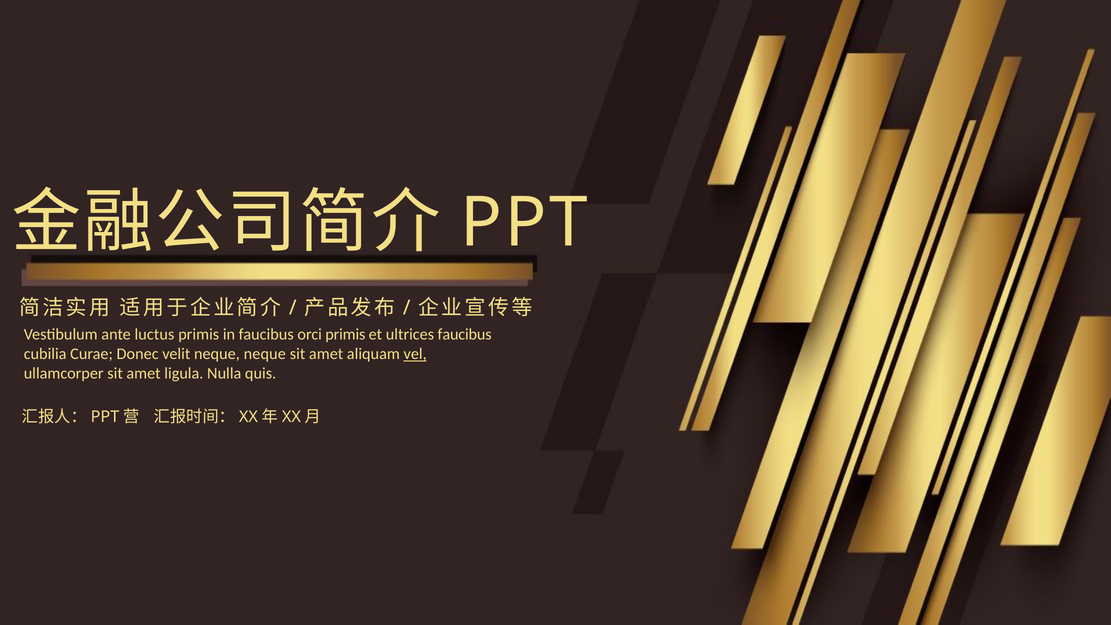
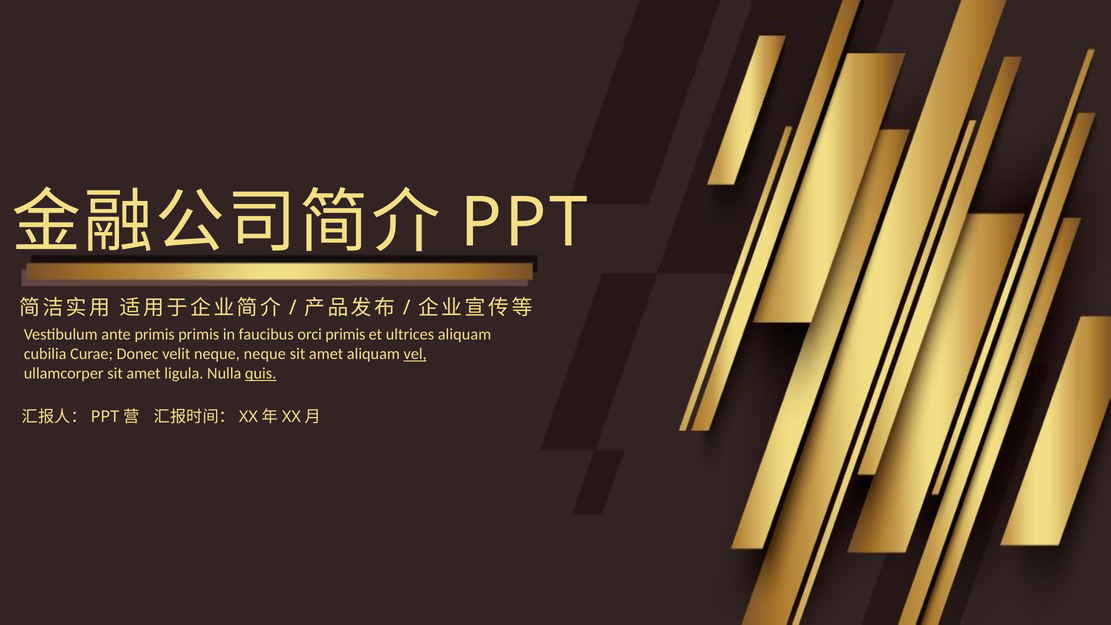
ante luctus: luctus -> primis (155, 334)
ultrices faucibus: faucibus -> aliquam (464, 334)
quis underline: none -> present (261, 373)
